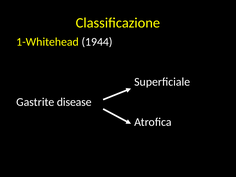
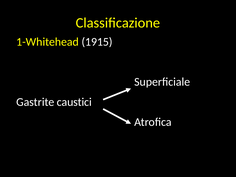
1944: 1944 -> 1915 (97, 42)
disease: disease -> caustici (74, 102)
